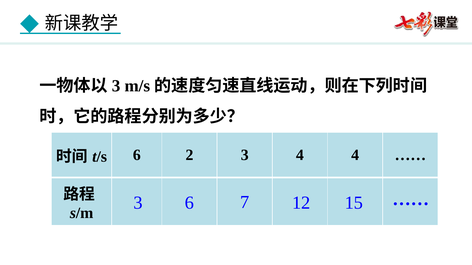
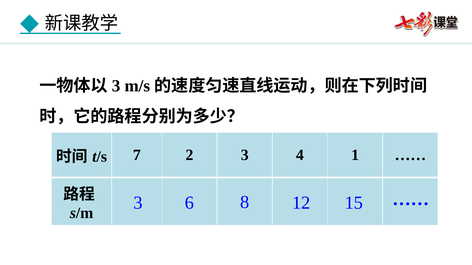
6: 6 -> 7 (137, 155)
4 4: 4 -> 1 (355, 155)
7: 7 -> 8 (245, 203)
